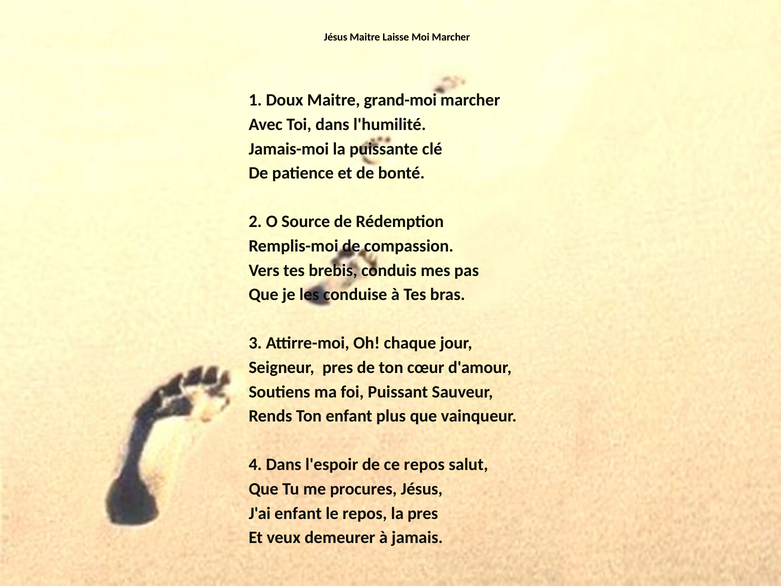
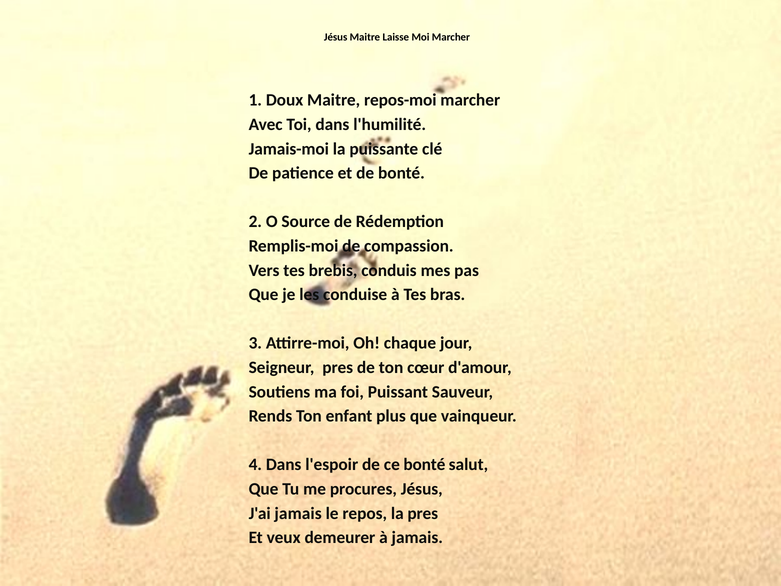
grand-moi: grand-moi -> repos-moi (400, 100)
ce repos: repos -> bonté (424, 465)
J'ai enfant: enfant -> jamais (298, 513)
